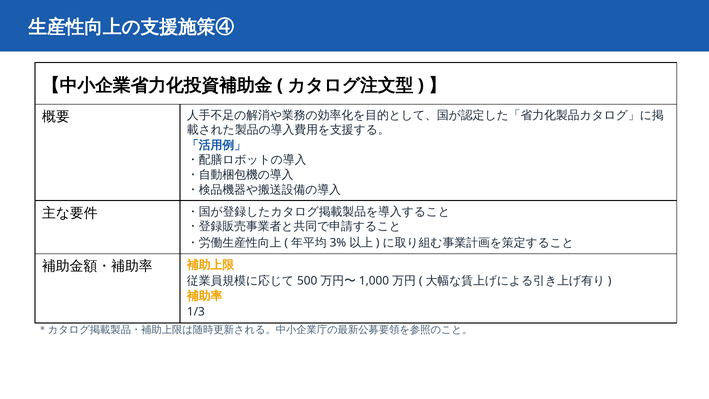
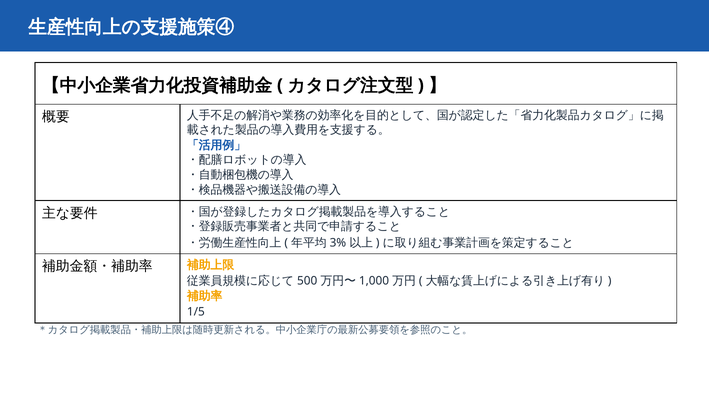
1/3: 1/3 -> 1/5 (196, 312)
